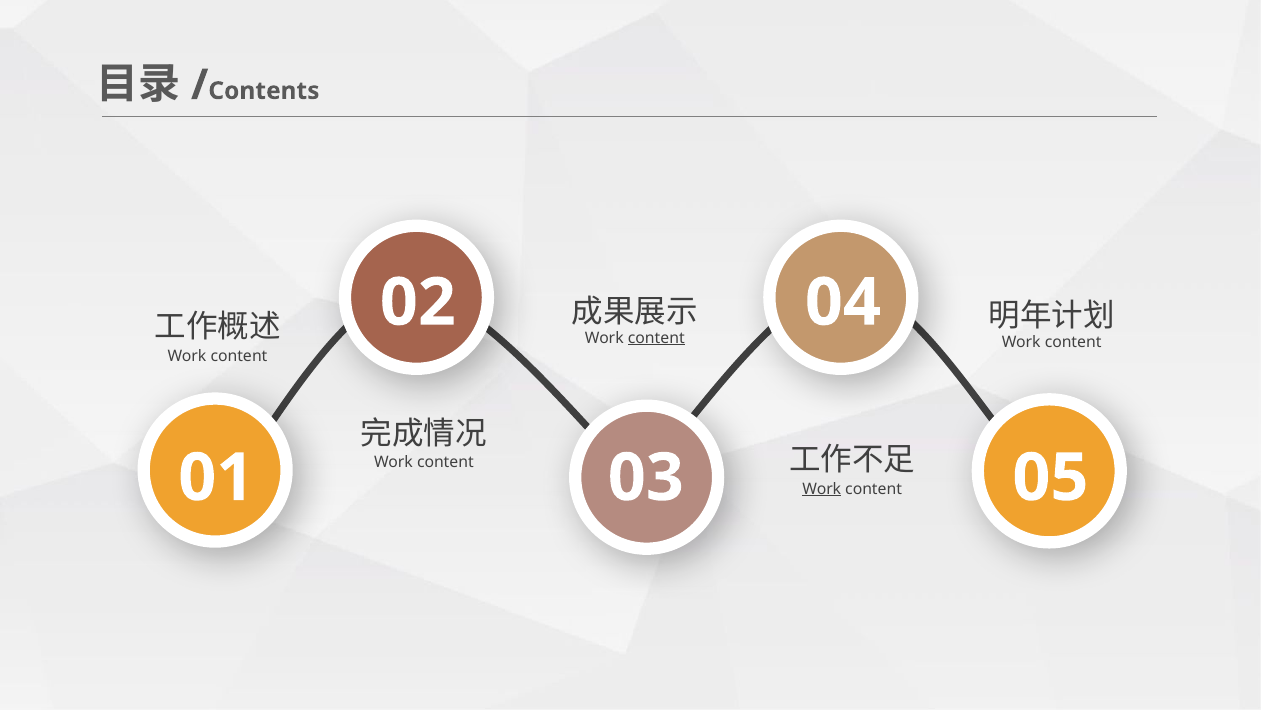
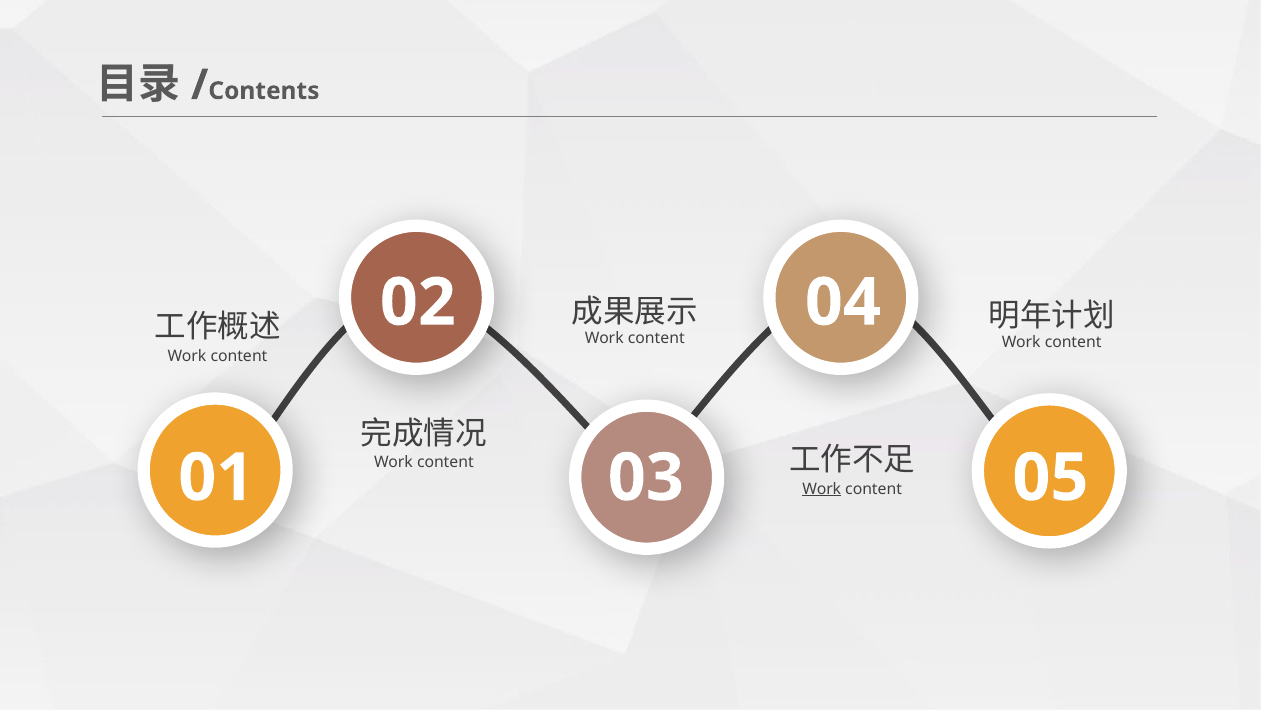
content underline: present -> none (656, 338)
